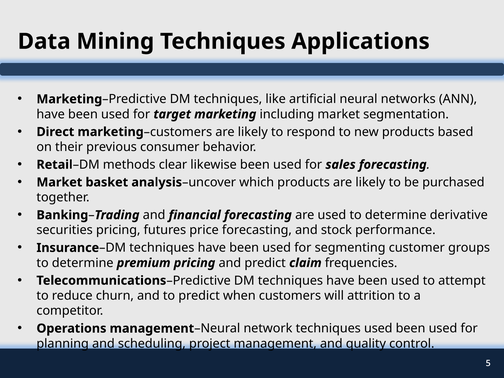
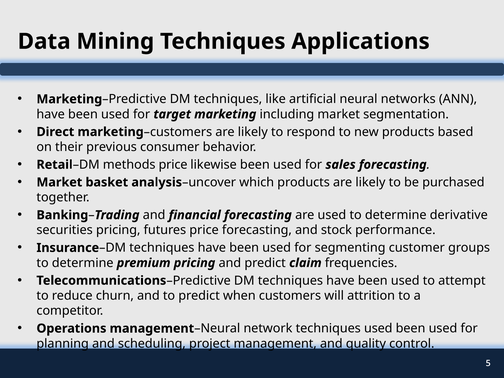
methods clear: clear -> price (173, 165)
